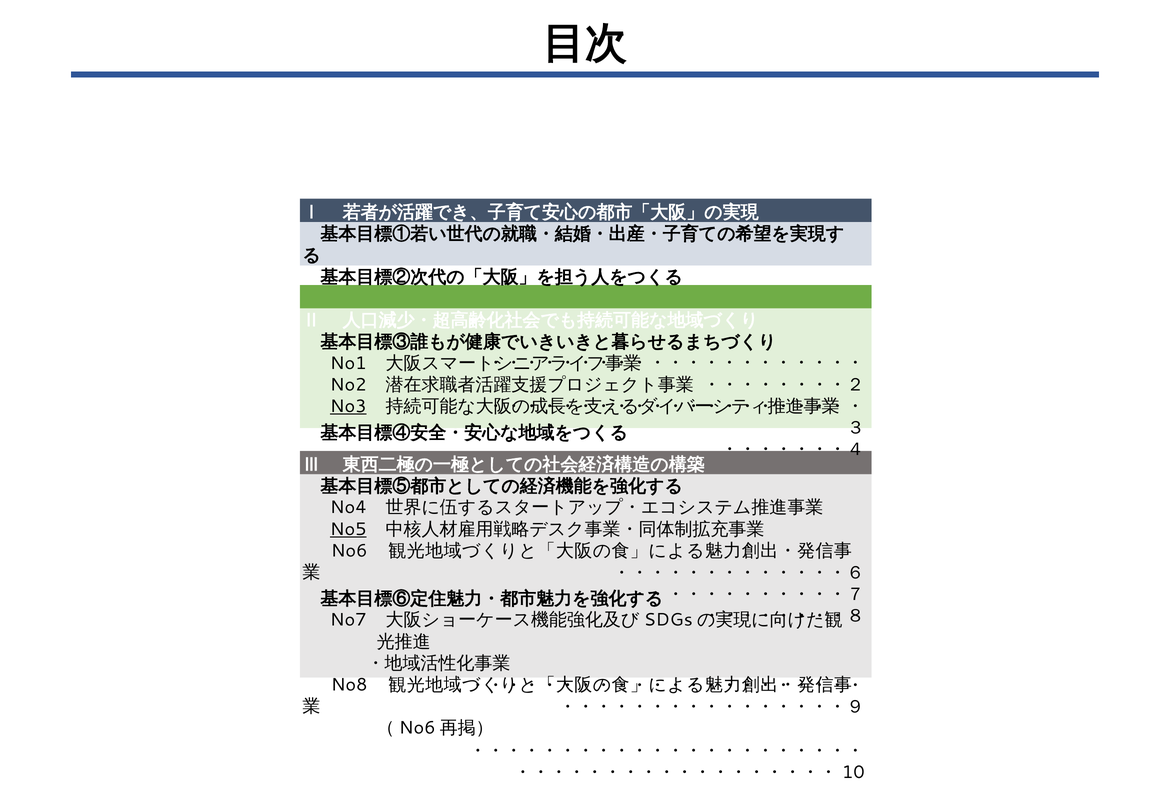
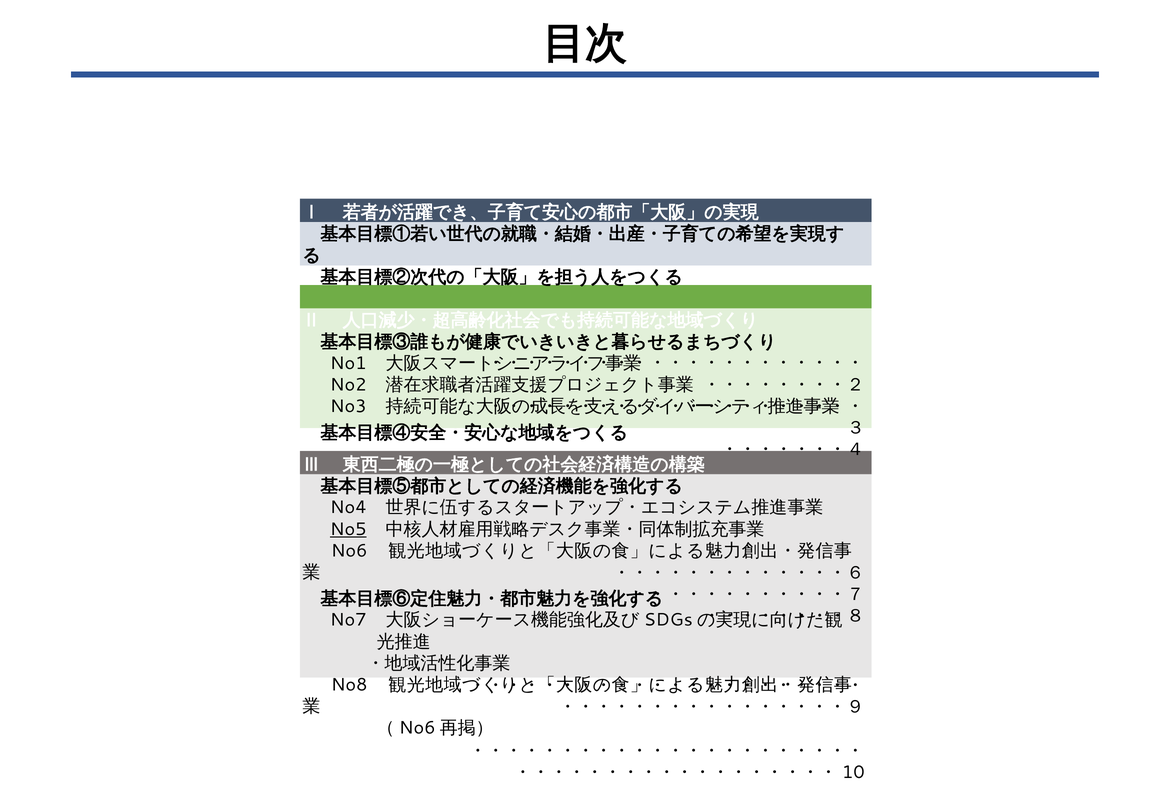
No3 underline: present -> none (348, 406)
